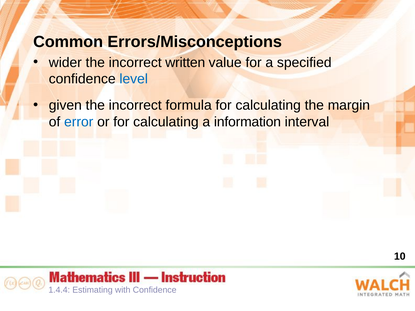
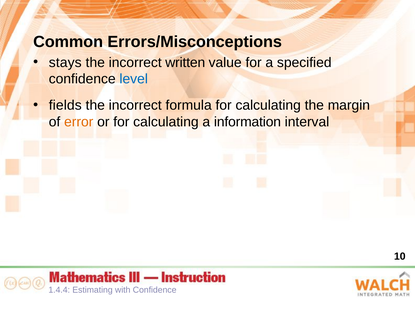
wider: wider -> stays (65, 63)
given: given -> fields (65, 105)
error colour: blue -> orange (79, 122)
